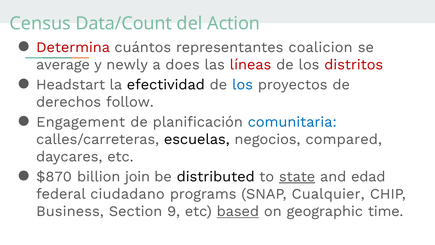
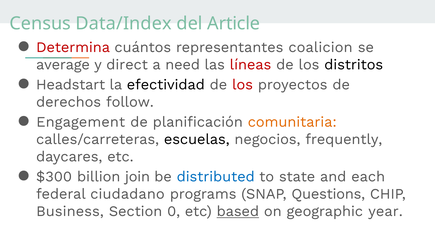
Data/Count: Data/Count -> Data/Index (124, 24)
Action: Action -> Article (234, 24)
newly: newly -> direct (127, 65)
does: does -> need (183, 65)
distritos colour: red -> black (354, 65)
los colour: blue -> red (243, 85)
comunitaria colour: blue -> orange (292, 122)
compared: compared -> frequently (344, 139)
$870: $870 -> $300 (54, 176)
distributed colour: black -> blue (216, 176)
state underline: present -> none (297, 176)
edad: edad -> each (368, 176)
Cualquier: Cualquier -> Questions (328, 194)
9: 9 -> 0 (174, 211)
time: time -> year (385, 211)
